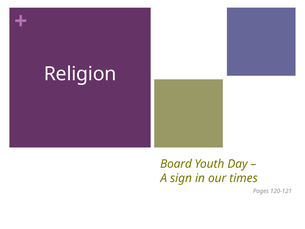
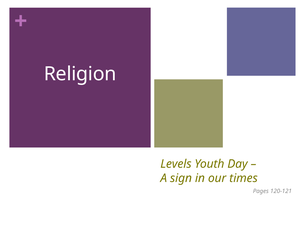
Board: Board -> Levels (176, 164)
